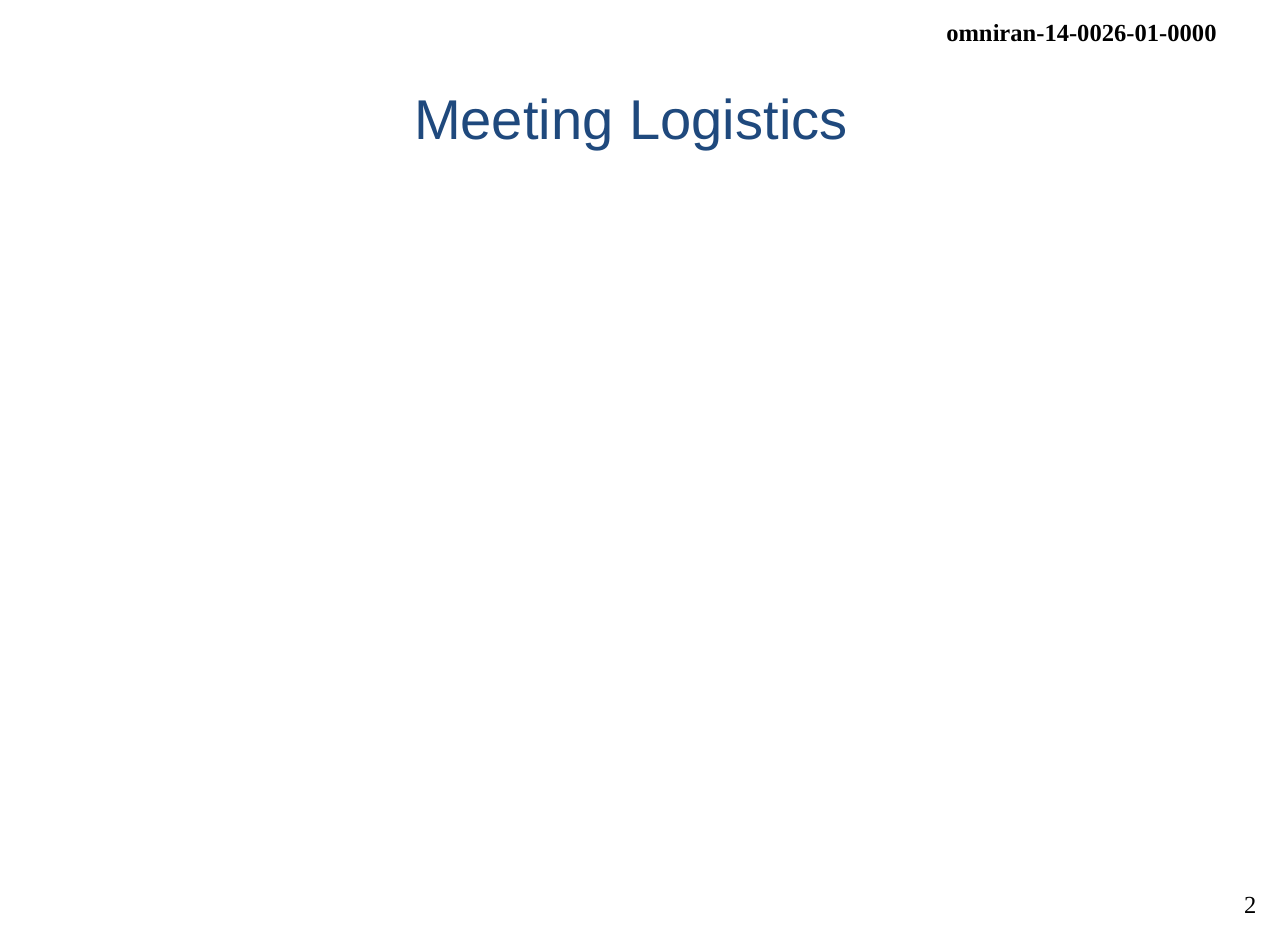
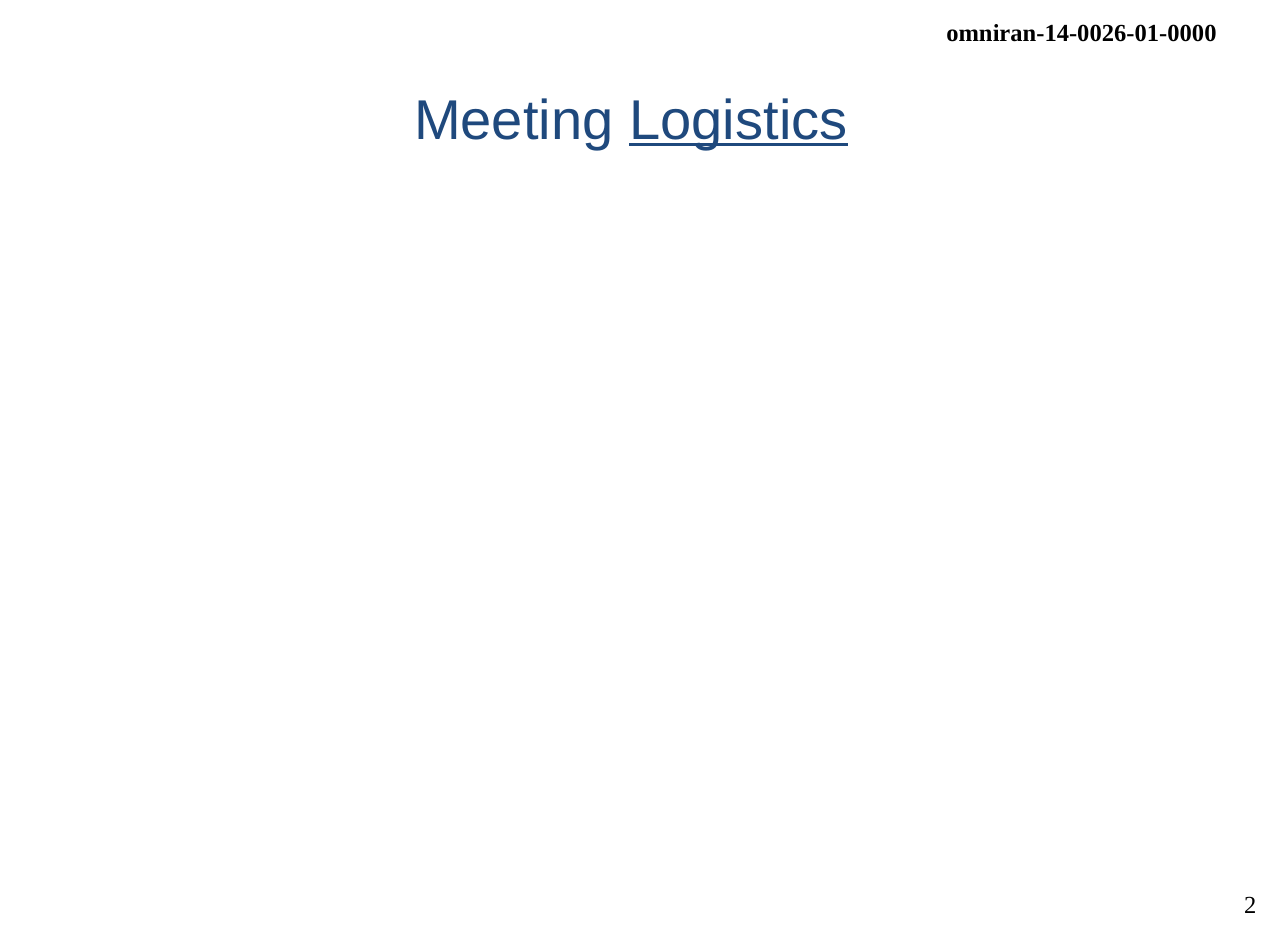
Logistics underline: none -> present (738, 121)
